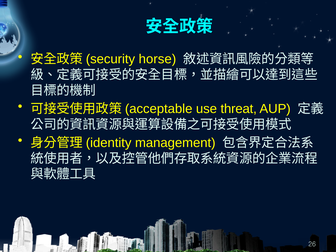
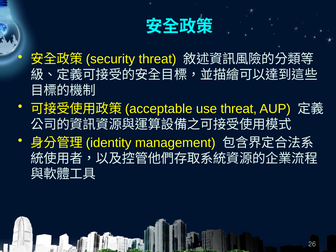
horse: horse -> threat (158, 59)
